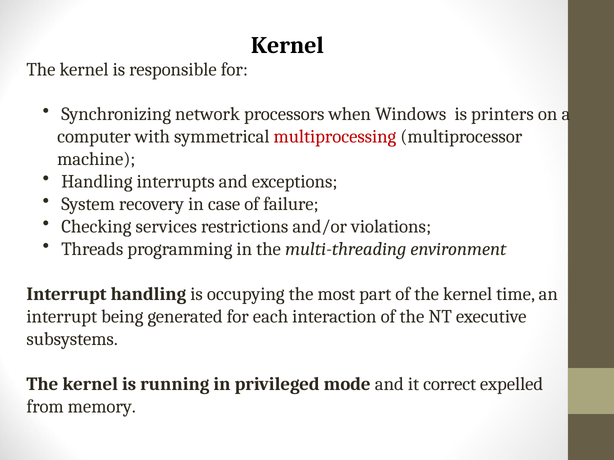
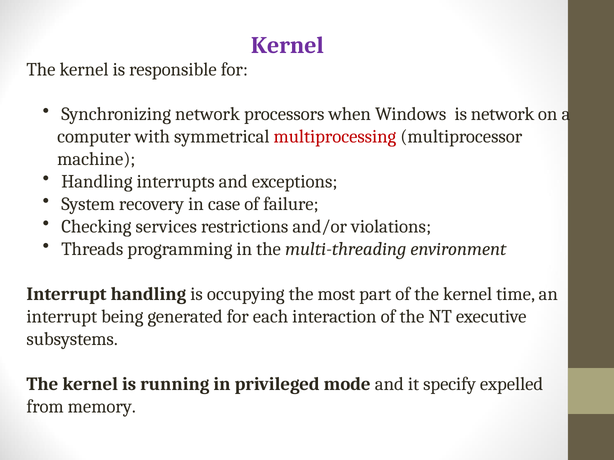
Kernel colour: black -> purple (287, 46)
is printers: printers -> network (503, 114)
correct: correct -> specify (450, 384)
